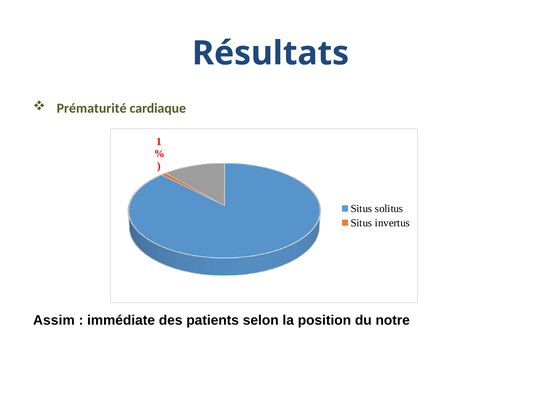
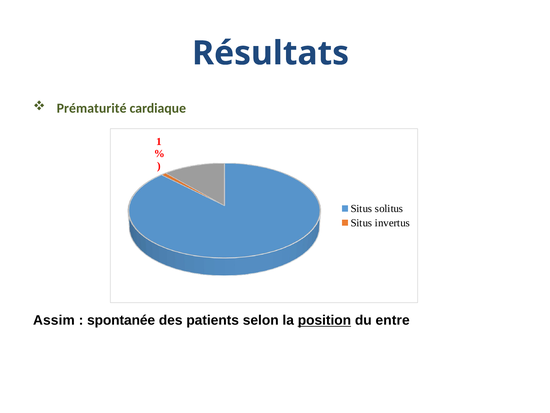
immédiate: immédiate -> spontanée (121, 320)
position underline: none -> present (324, 320)
notre: notre -> entre (393, 320)
